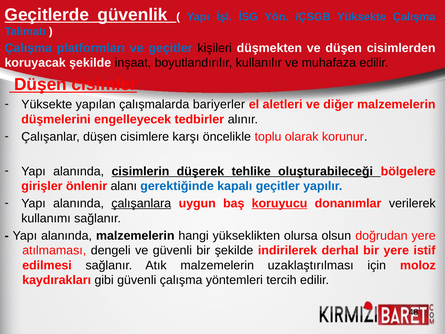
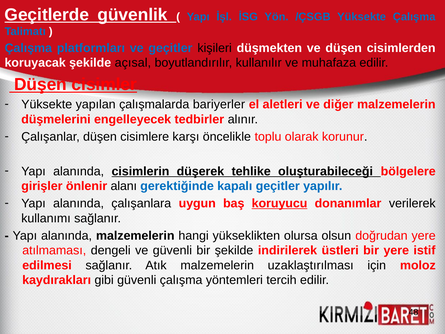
inşaat: inşaat -> açısal (133, 63)
çalışanlara underline: present -> none (141, 203)
derhal: derhal -> üstleri (340, 250)
